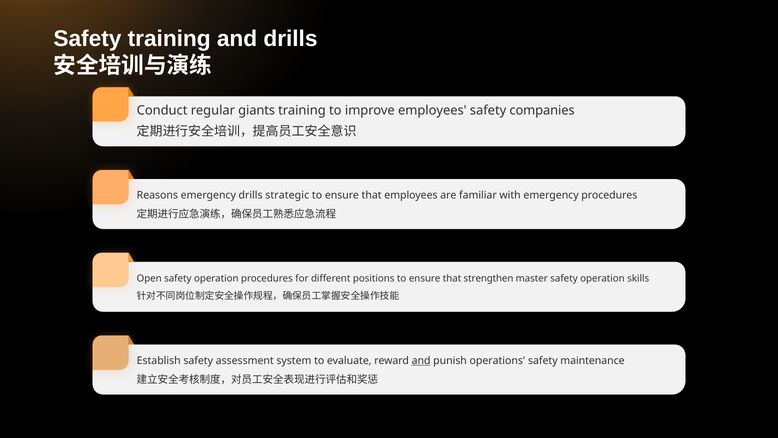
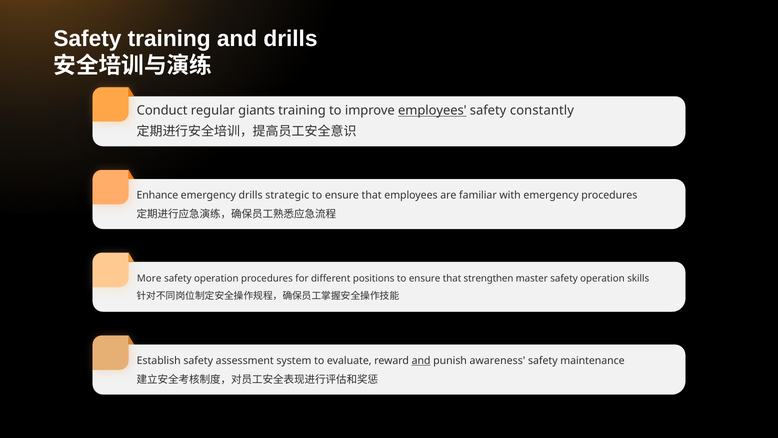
employees underline: none -> present (432, 111)
companies: companies -> constantly (542, 111)
Reasons: Reasons -> Enhance (157, 195)
Open: Open -> More (149, 278)
operations: operations -> awareness (497, 360)
